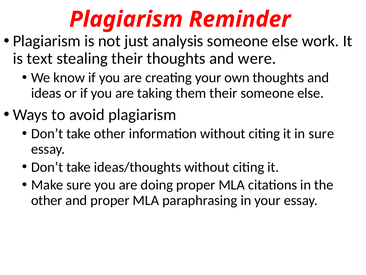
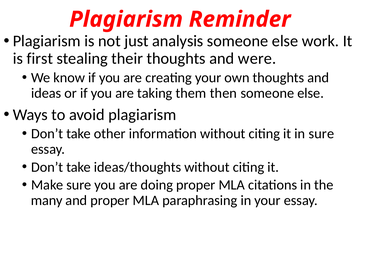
text: text -> first (40, 58)
them their: their -> then (223, 93)
other: other -> many (47, 200)
